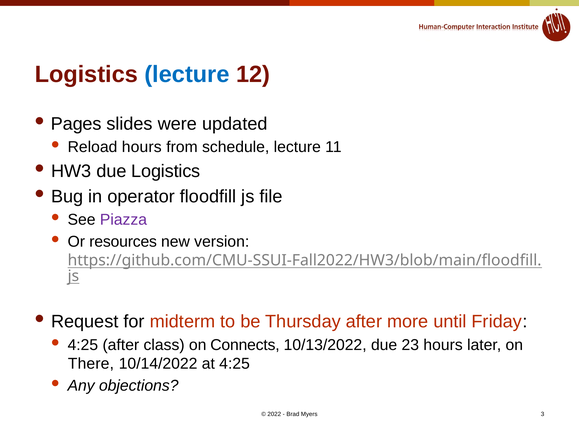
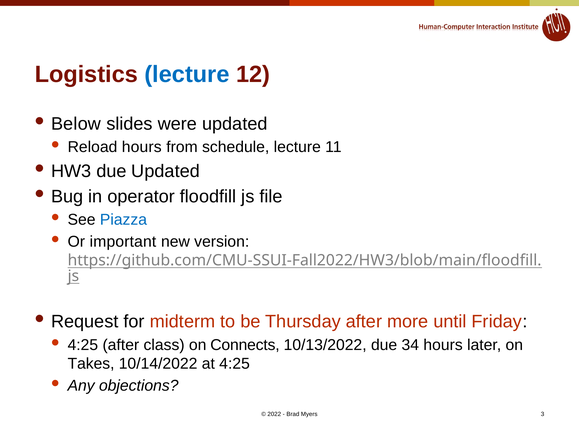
Pages: Pages -> Below (76, 124)
due Logistics: Logistics -> Updated (166, 171)
Piazza colour: purple -> blue (123, 220)
resources: resources -> important (123, 242)
23: 23 -> 34 (410, 345)
There: There -> Takes (91, 364)
